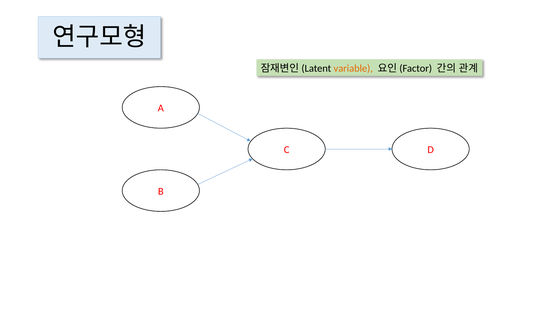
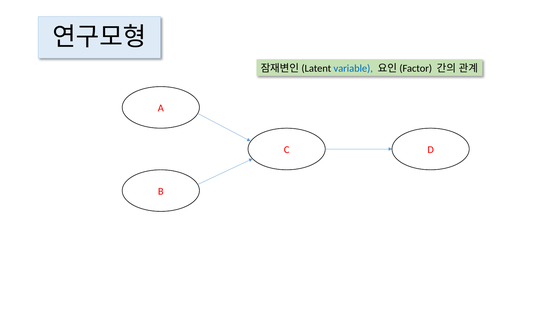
variable colour: orange -> blue (353, 68)
